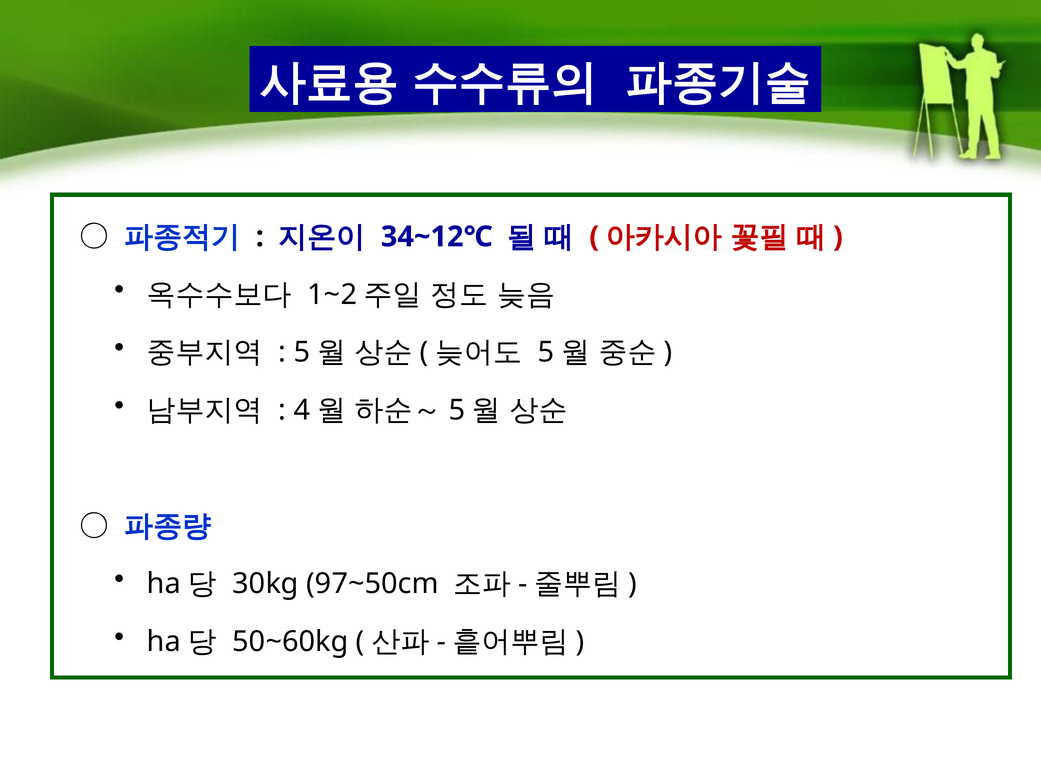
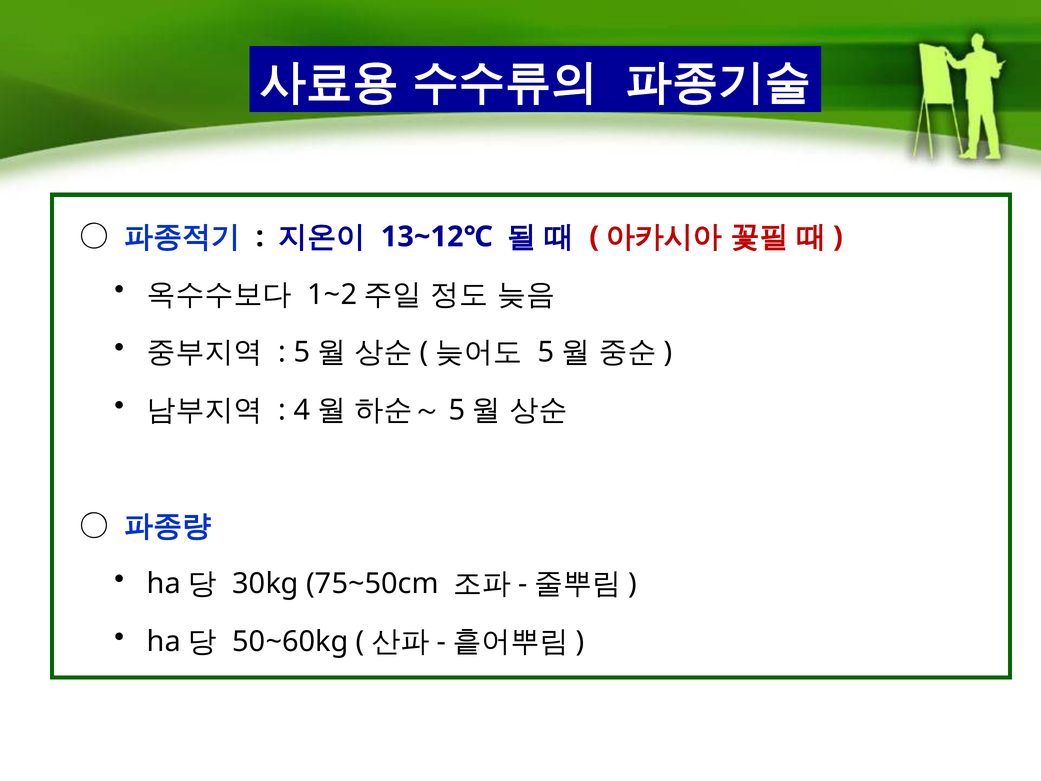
34~12℃: 34~12℃ -> 13~12℃ (437, 237)
97~50cm: 97~50cm -> 75~50cm (373, 584)
